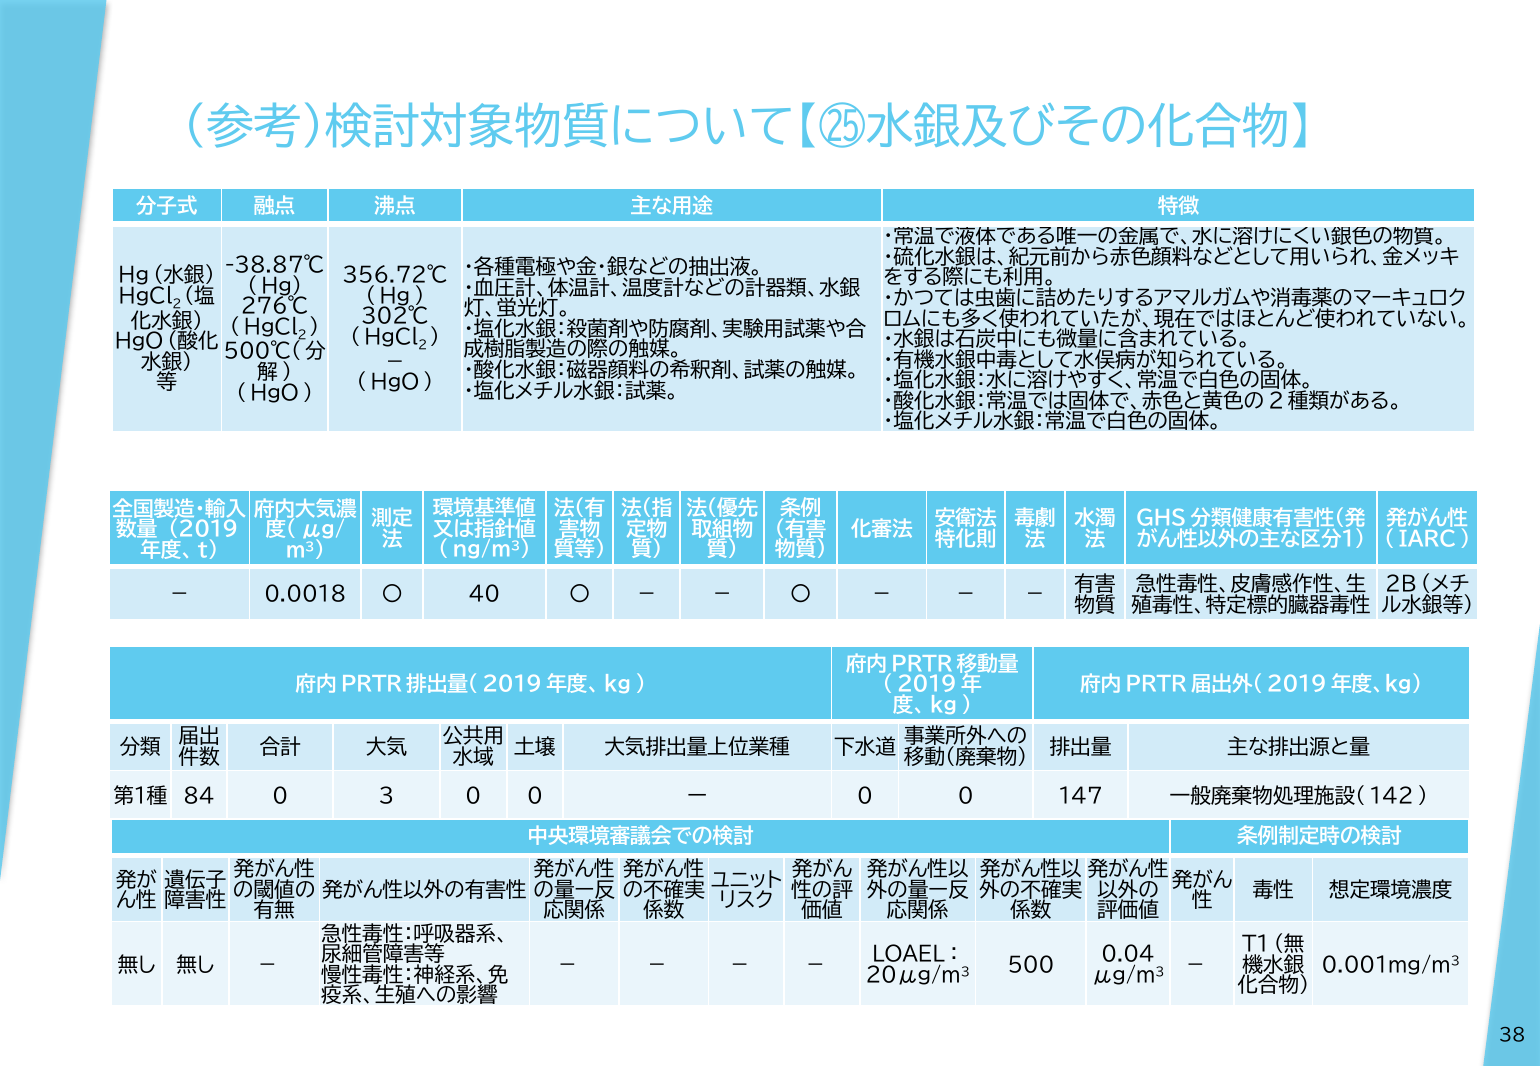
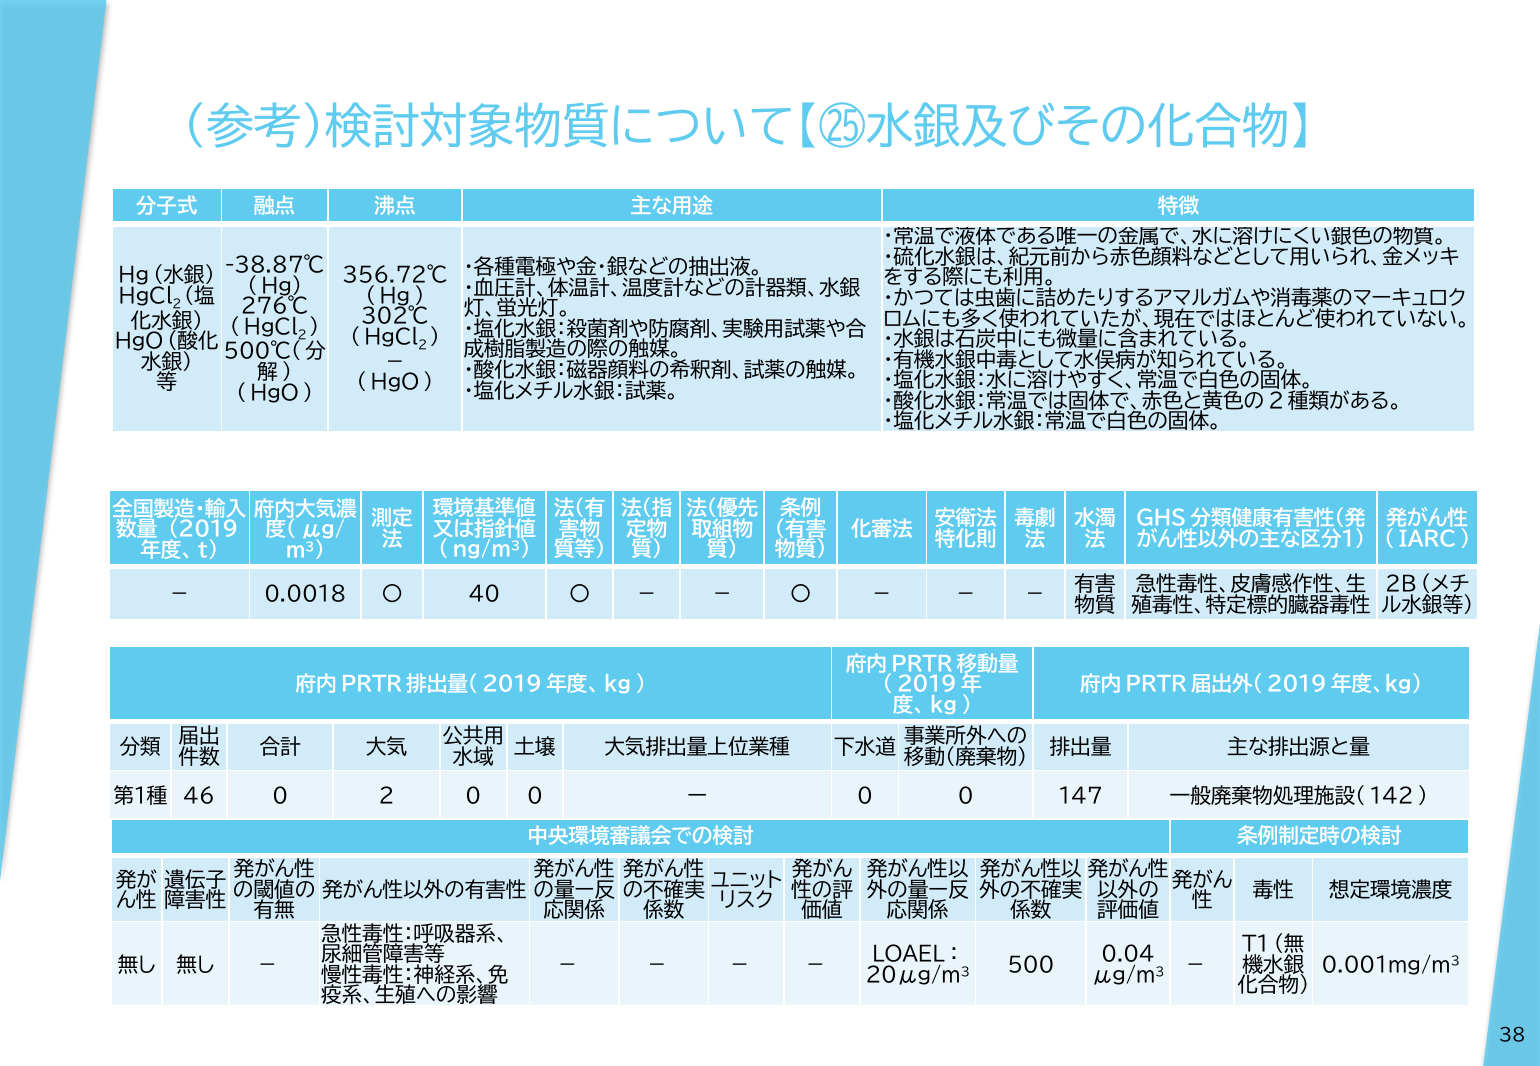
84: 84 -> 46 (199, 797)
0 3: 3 -> 2 (387, 797)
